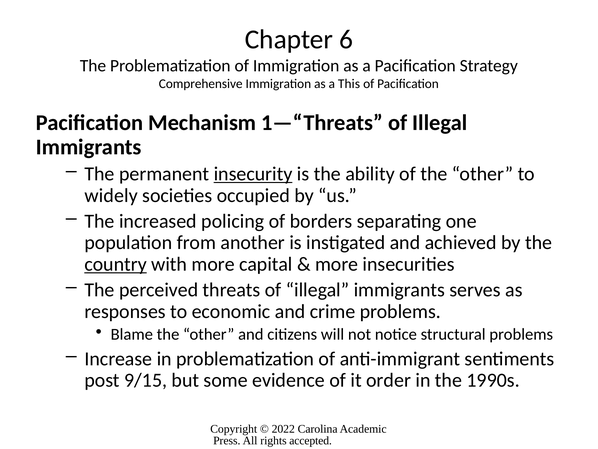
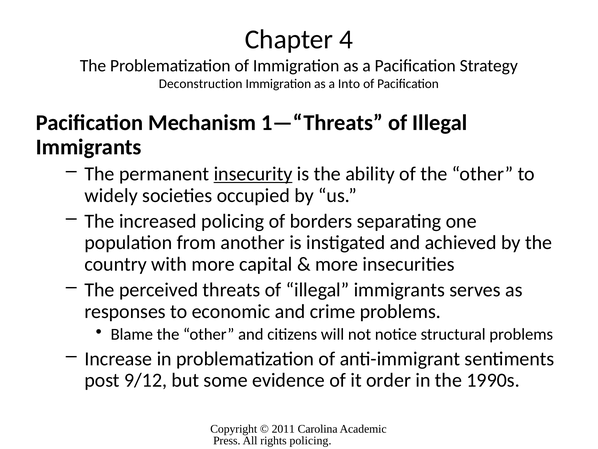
6: 6 -> 4 (346, 39)
Comprehensive: Comprehensive -> Deconstruction (201, 84)
This: This -> Into (349, 84)
country underline: present -> none (116, 264)
9/15: 9/15 -> 9/12 (146, 380)
2022: 2022 -> 2011 (283, 428)
rights accepted: accepted -> policing (310, 440)
